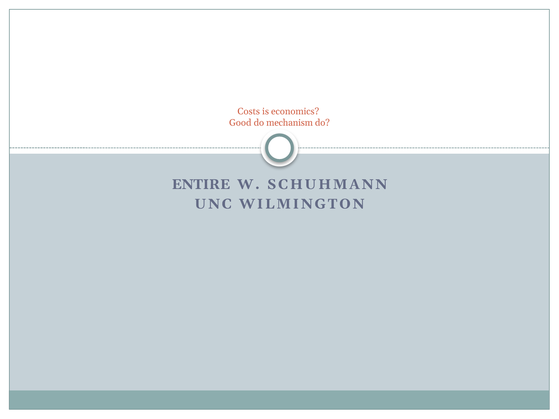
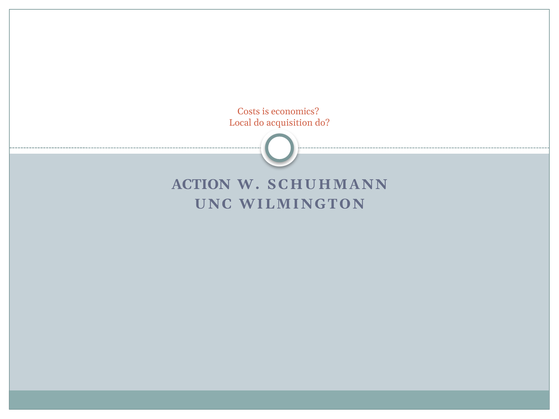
Good: Good -> Local (240, 123)
mechanism: mechanism -> acquisition (289, 123)
ENTIRE: ENTIRE -> ACTION (201, 184)
